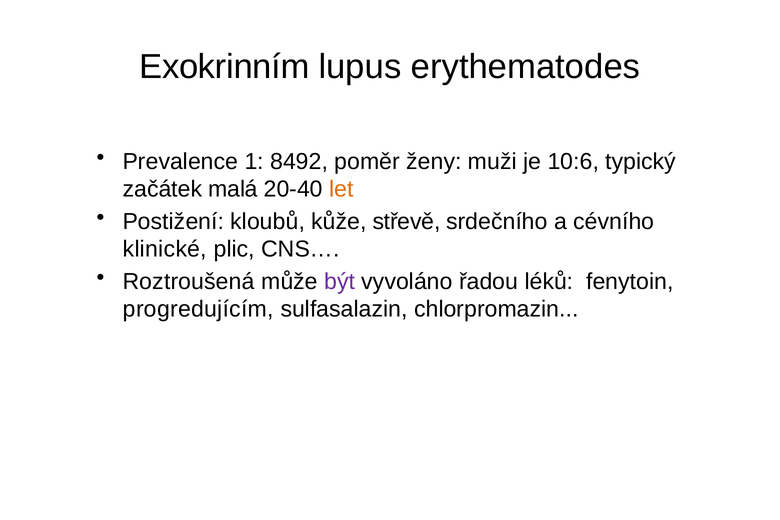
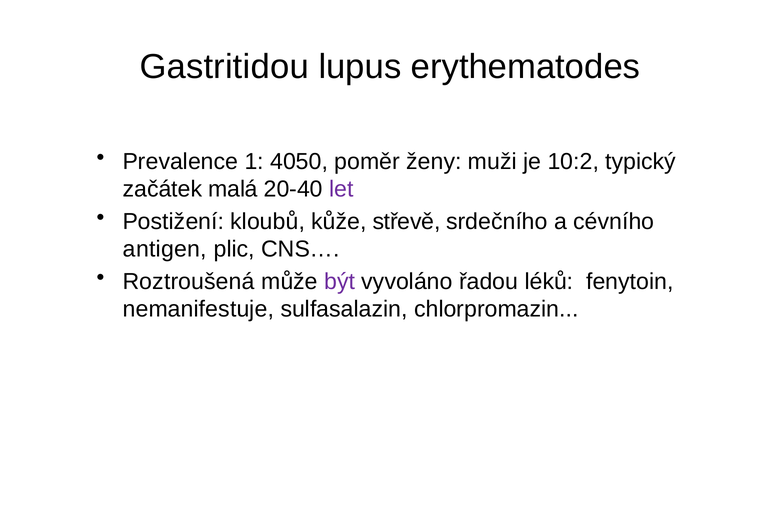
Exokrinním: Exokrinním -> Gastritidou (224, 67)
8492: 8492 -> 4050 (299, 161)
10:6: 10:6 -> 10:2 (573, 161)
let colour: orange -> purple (341, 189)
klinické: klinické -> antigen (165, 249)
progredujícím: progredujícím -> nemanifestuje (198, 309)
